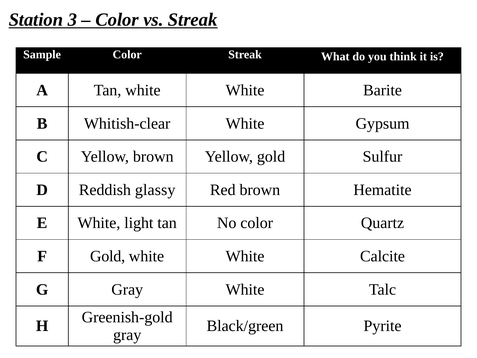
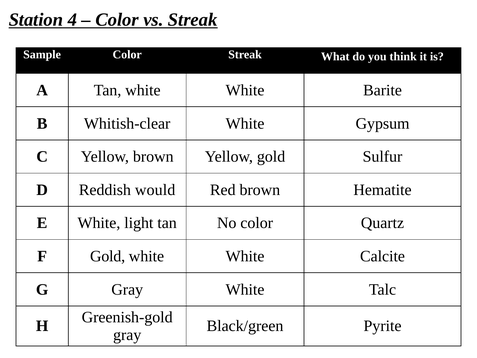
3: 3 -> 4 (72, 20)
glassy: glassy -> would (155, 190)
